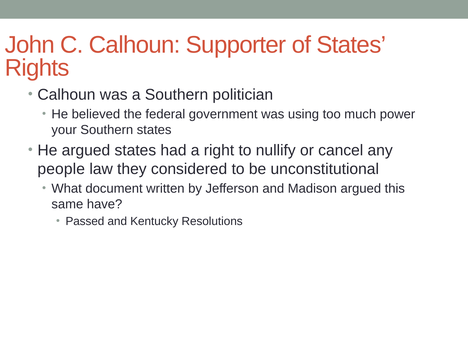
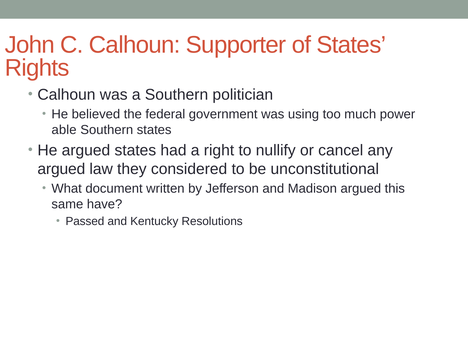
your: your -> able (64, 130)
people: people -> argued (61, 169)
